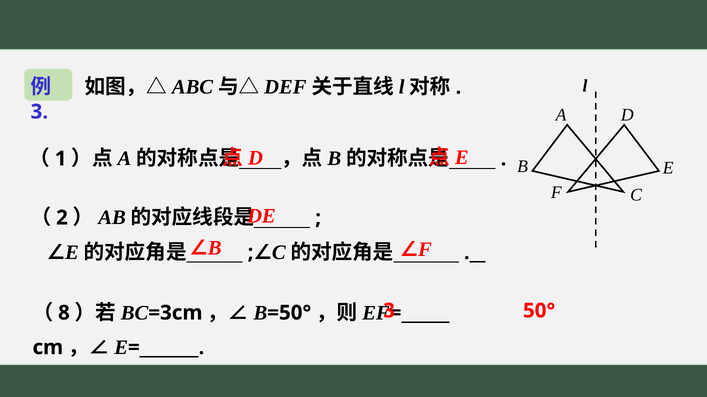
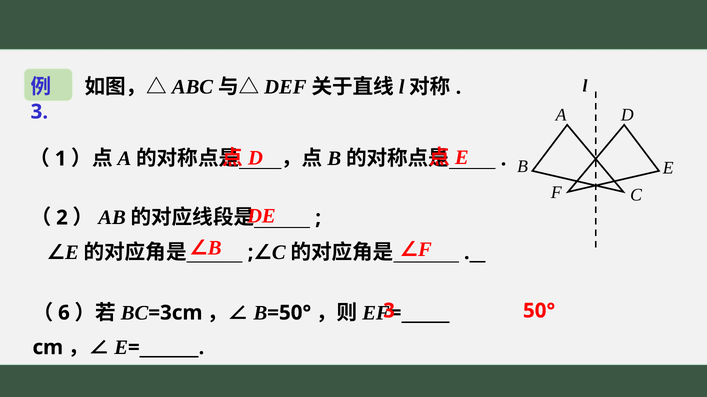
8: 8 -> 6 (64, 313)
